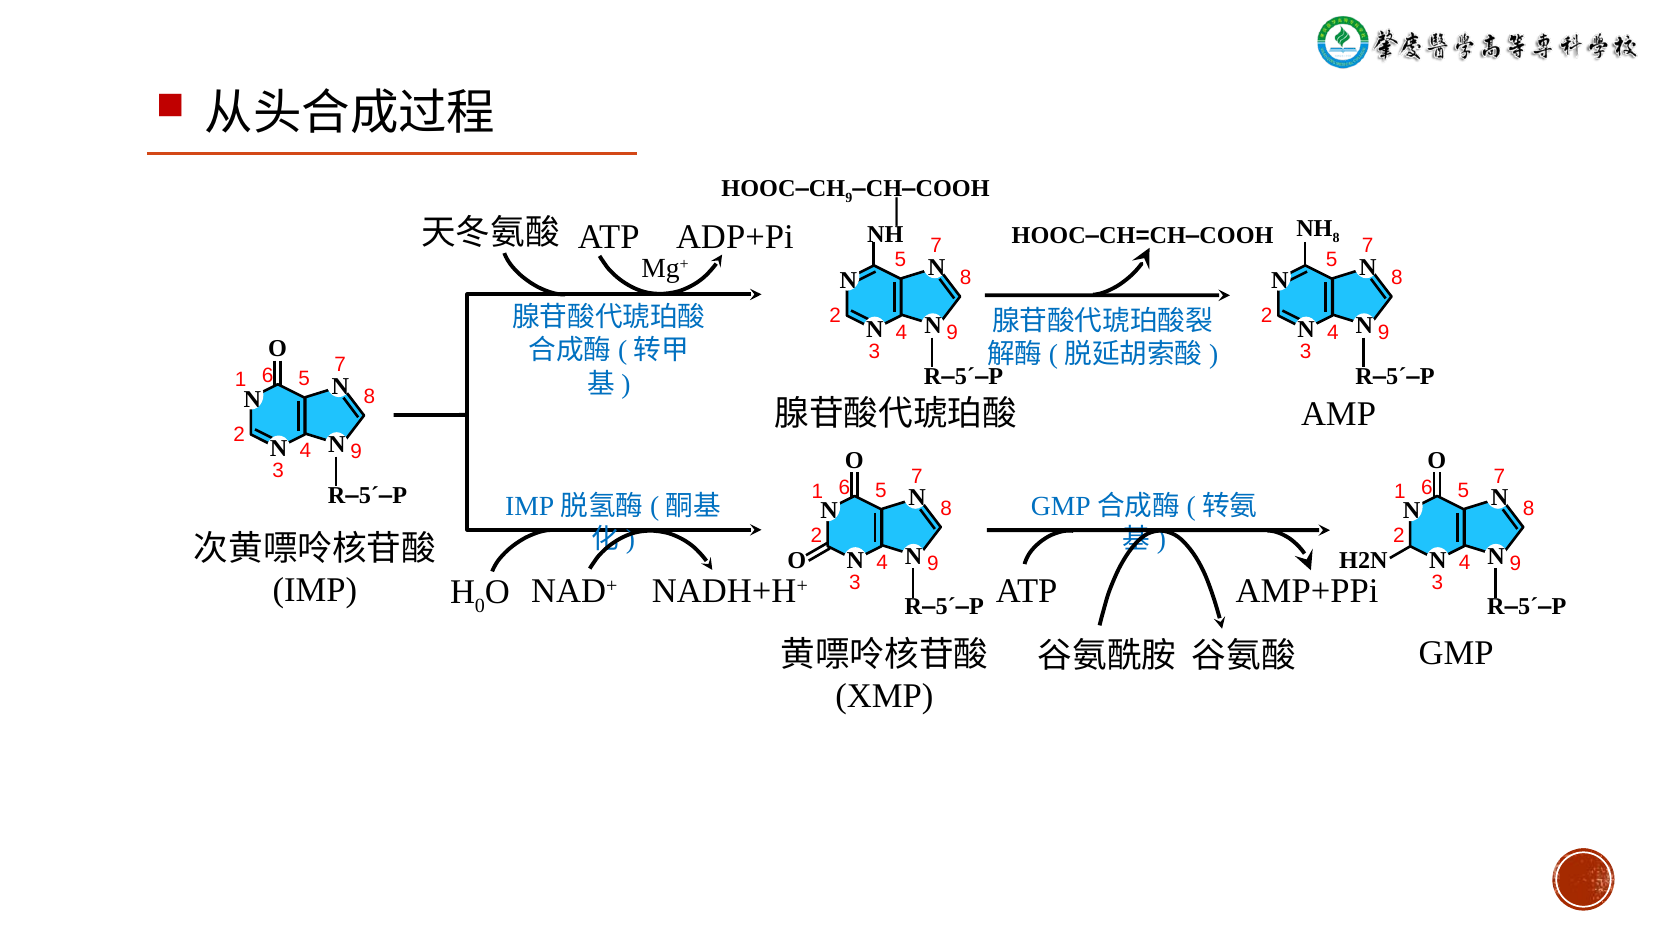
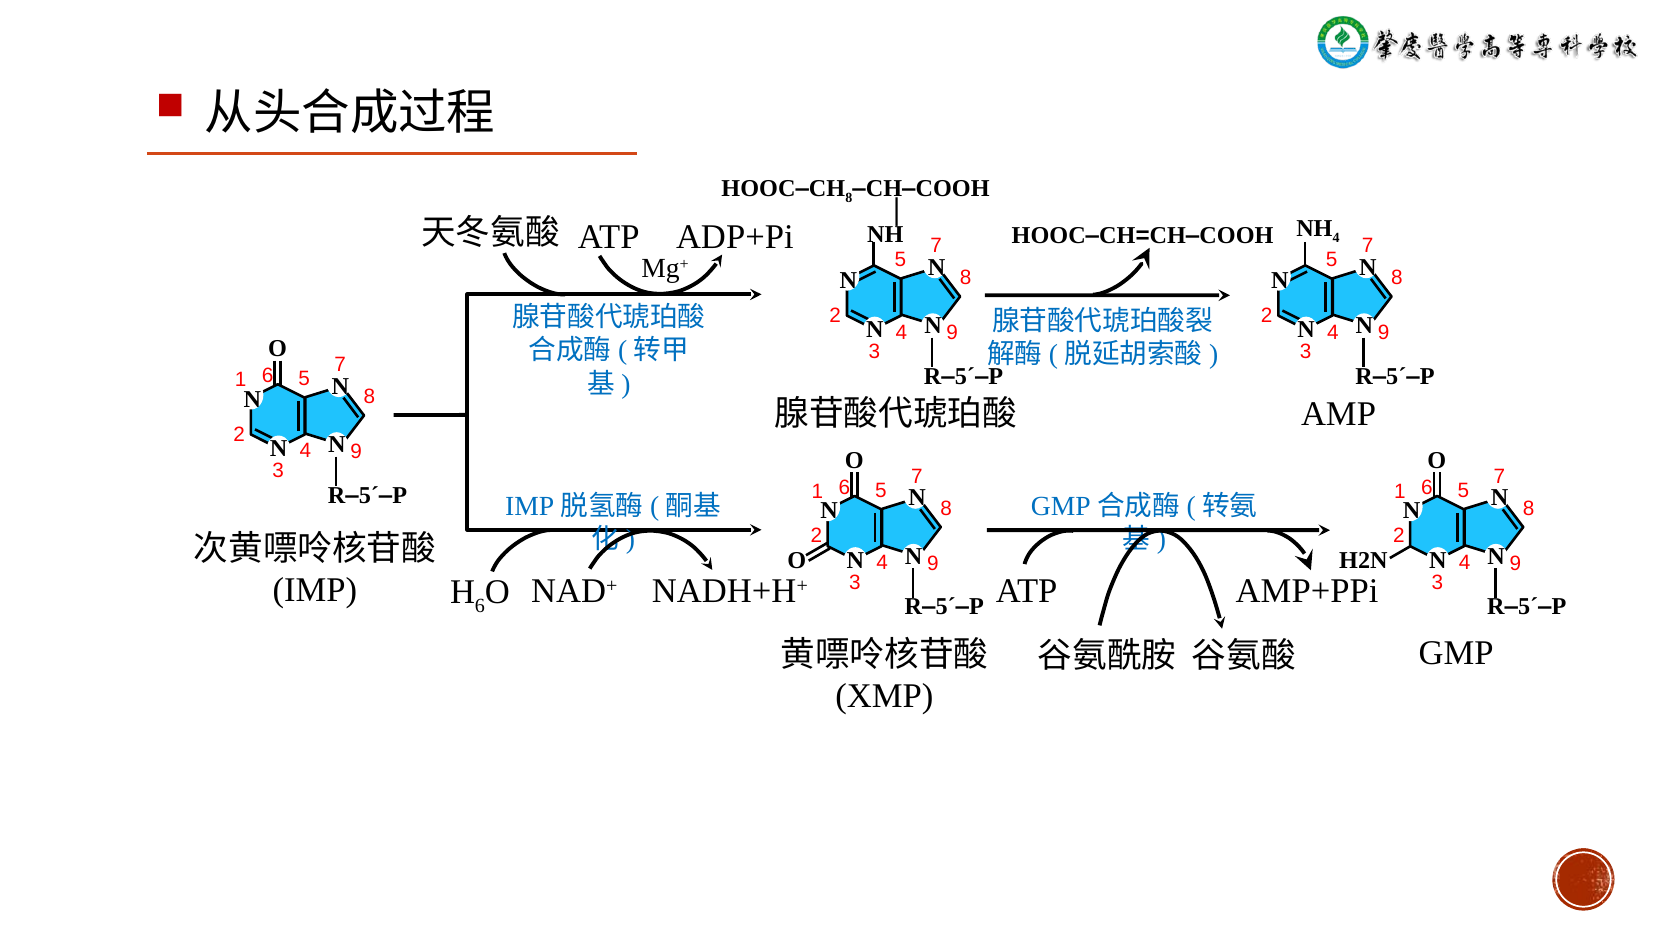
9: 9 -> 8 (849, 198)
NH 8: 8 -> 4 (1336, 238)
0: 0 -> 6 (480, 605)
